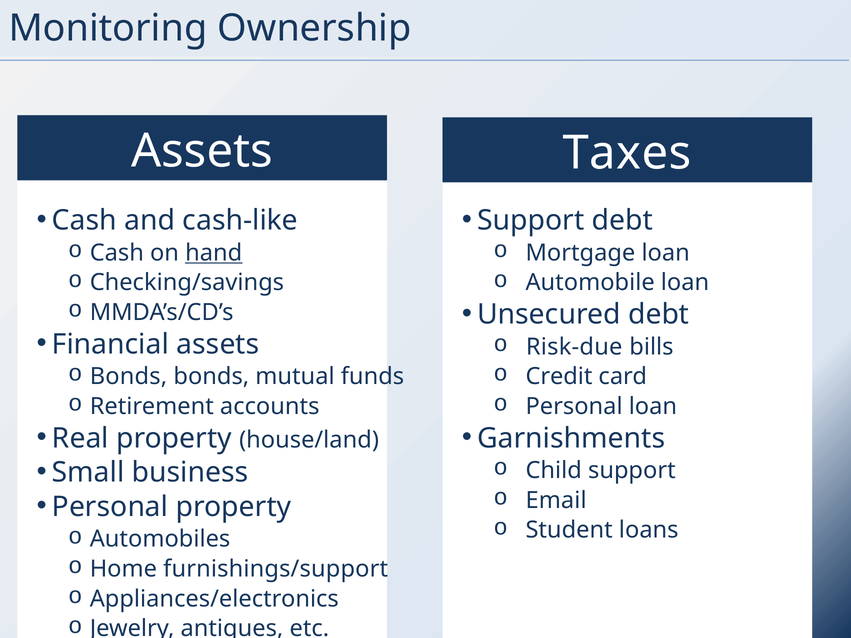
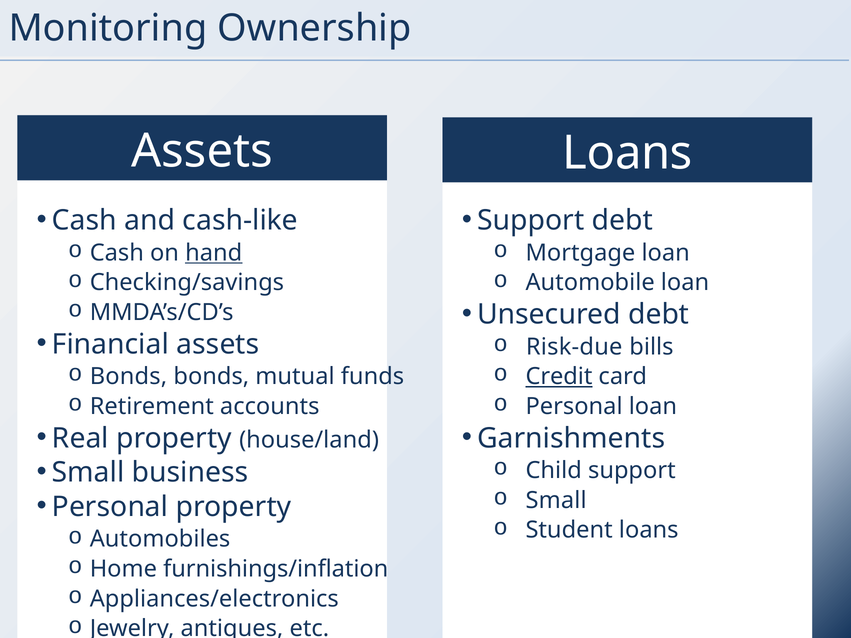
Assets Taxes: Taxes -> Loans (628, 153)
Credit underline: none -> present (559, 377)
Email: Email -> Small (556, 501)
furnishings/support: furnishings/support -> furnishings/inflation (276, 569)
